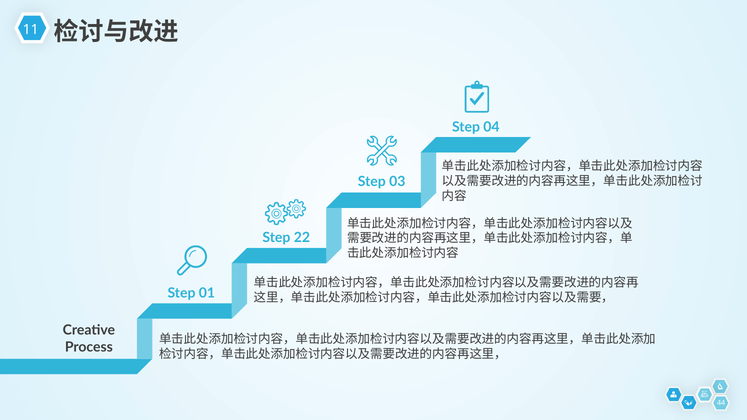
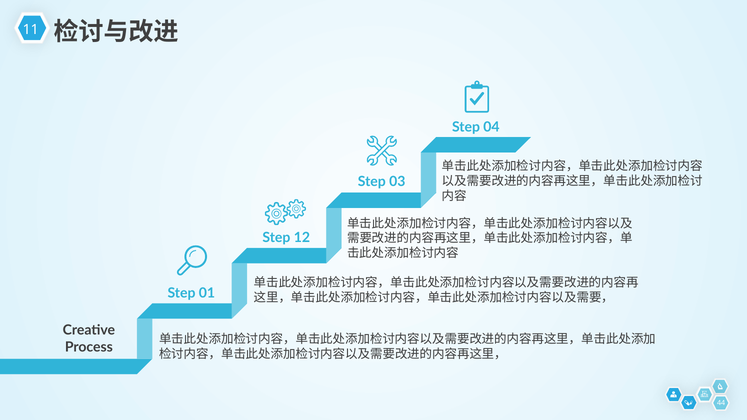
22: 22 -> 12 (302, 238)
